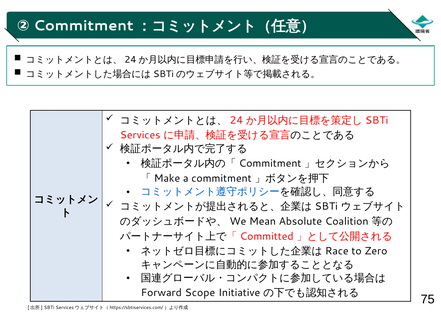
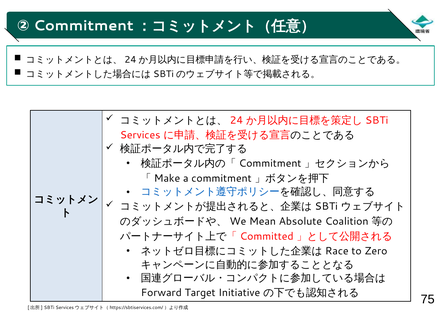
Scope: Scope -> Target (200, 293)
